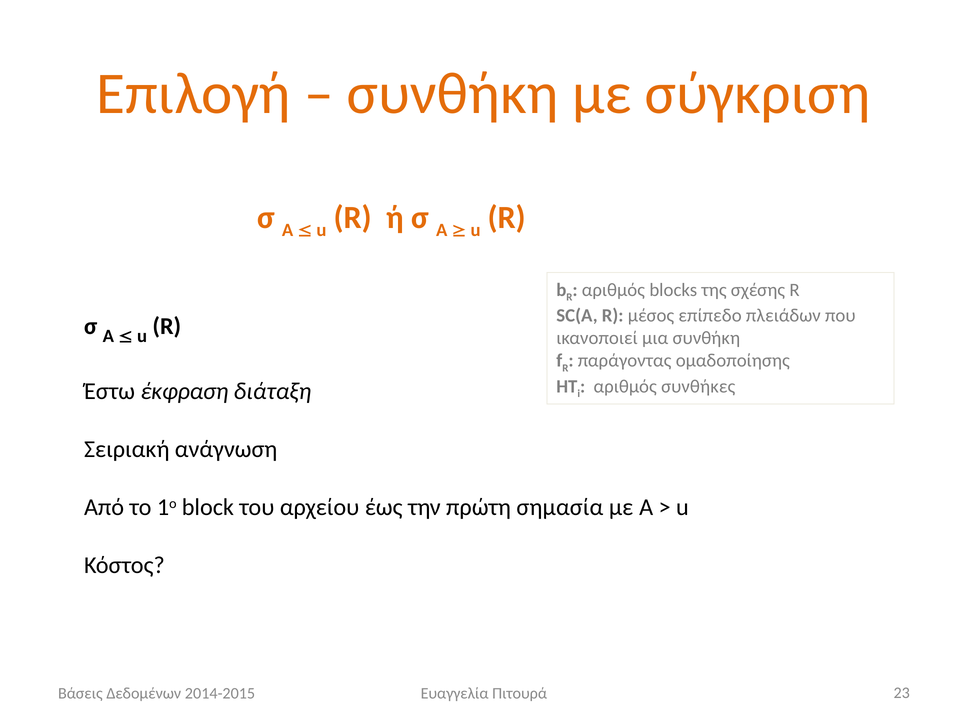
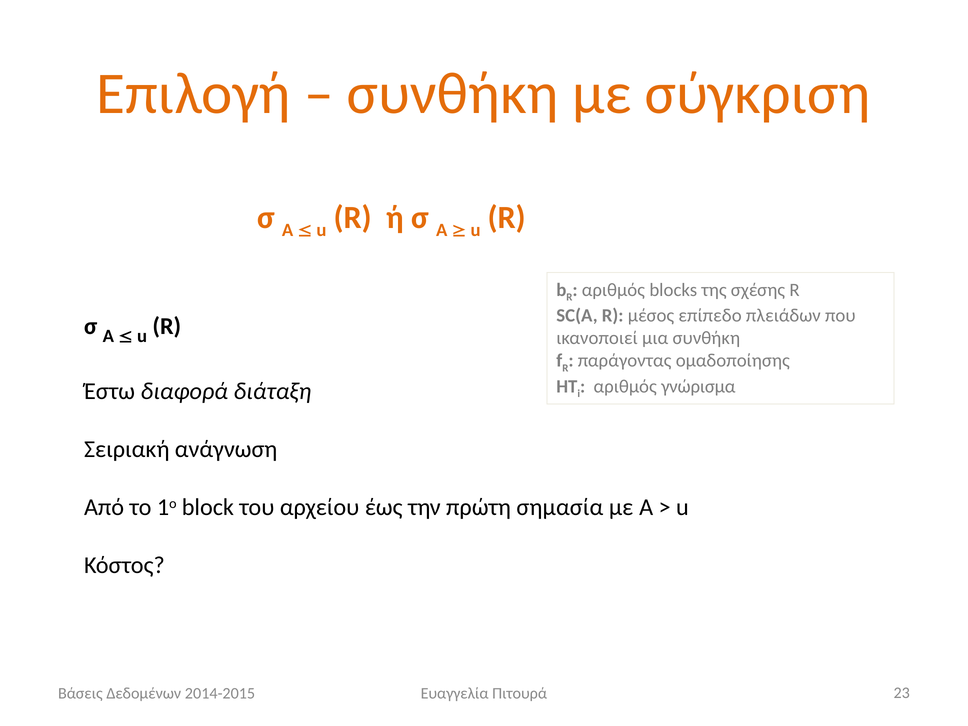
συνθήκες: συνθήκες -> γνώρισμα (698, 386)
έκφραση: έκφραση -> διαφορά (184, 391)
